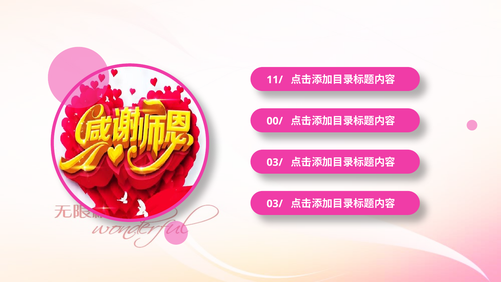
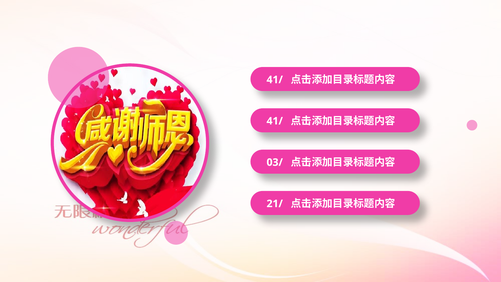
11/: 11/ -> 41/ (275, 80)
00/: 00/ -> 41/ (275, 121)
03/: 03/ -> 21/ (275, 204)
